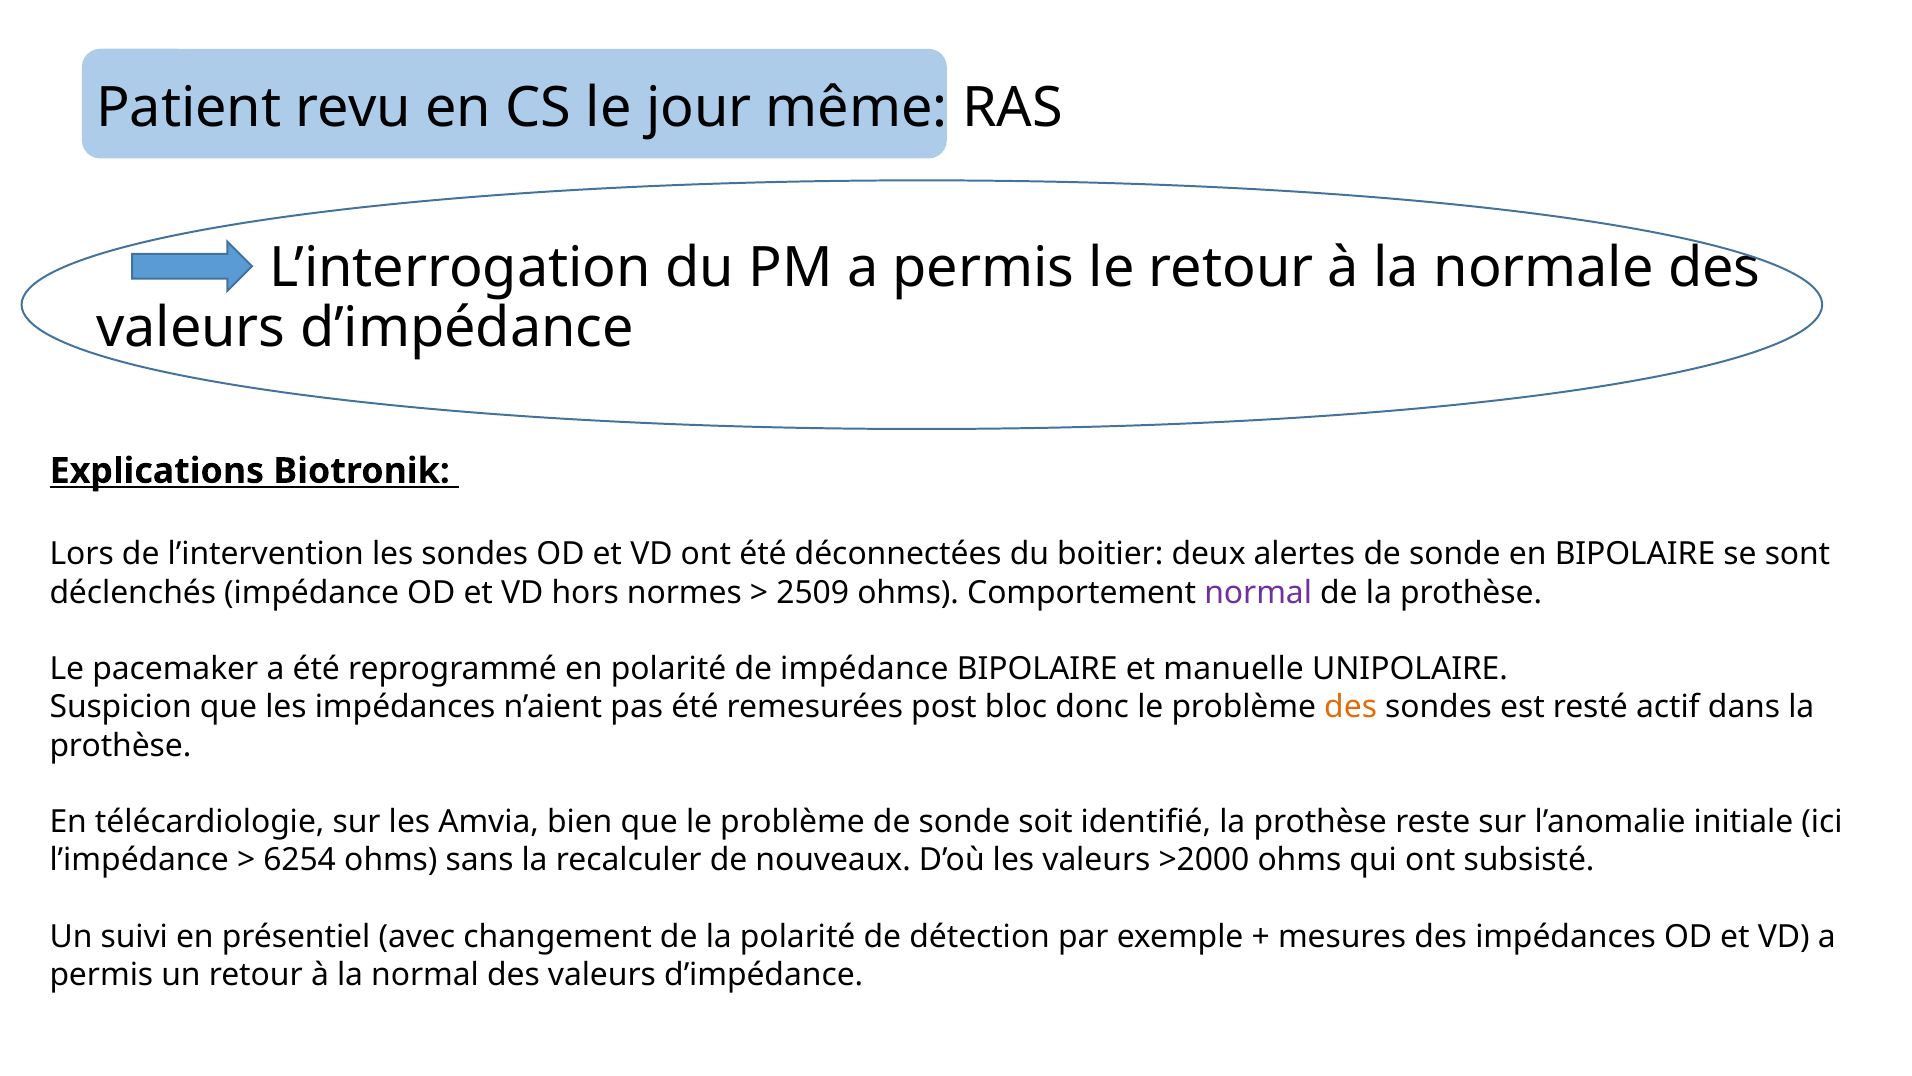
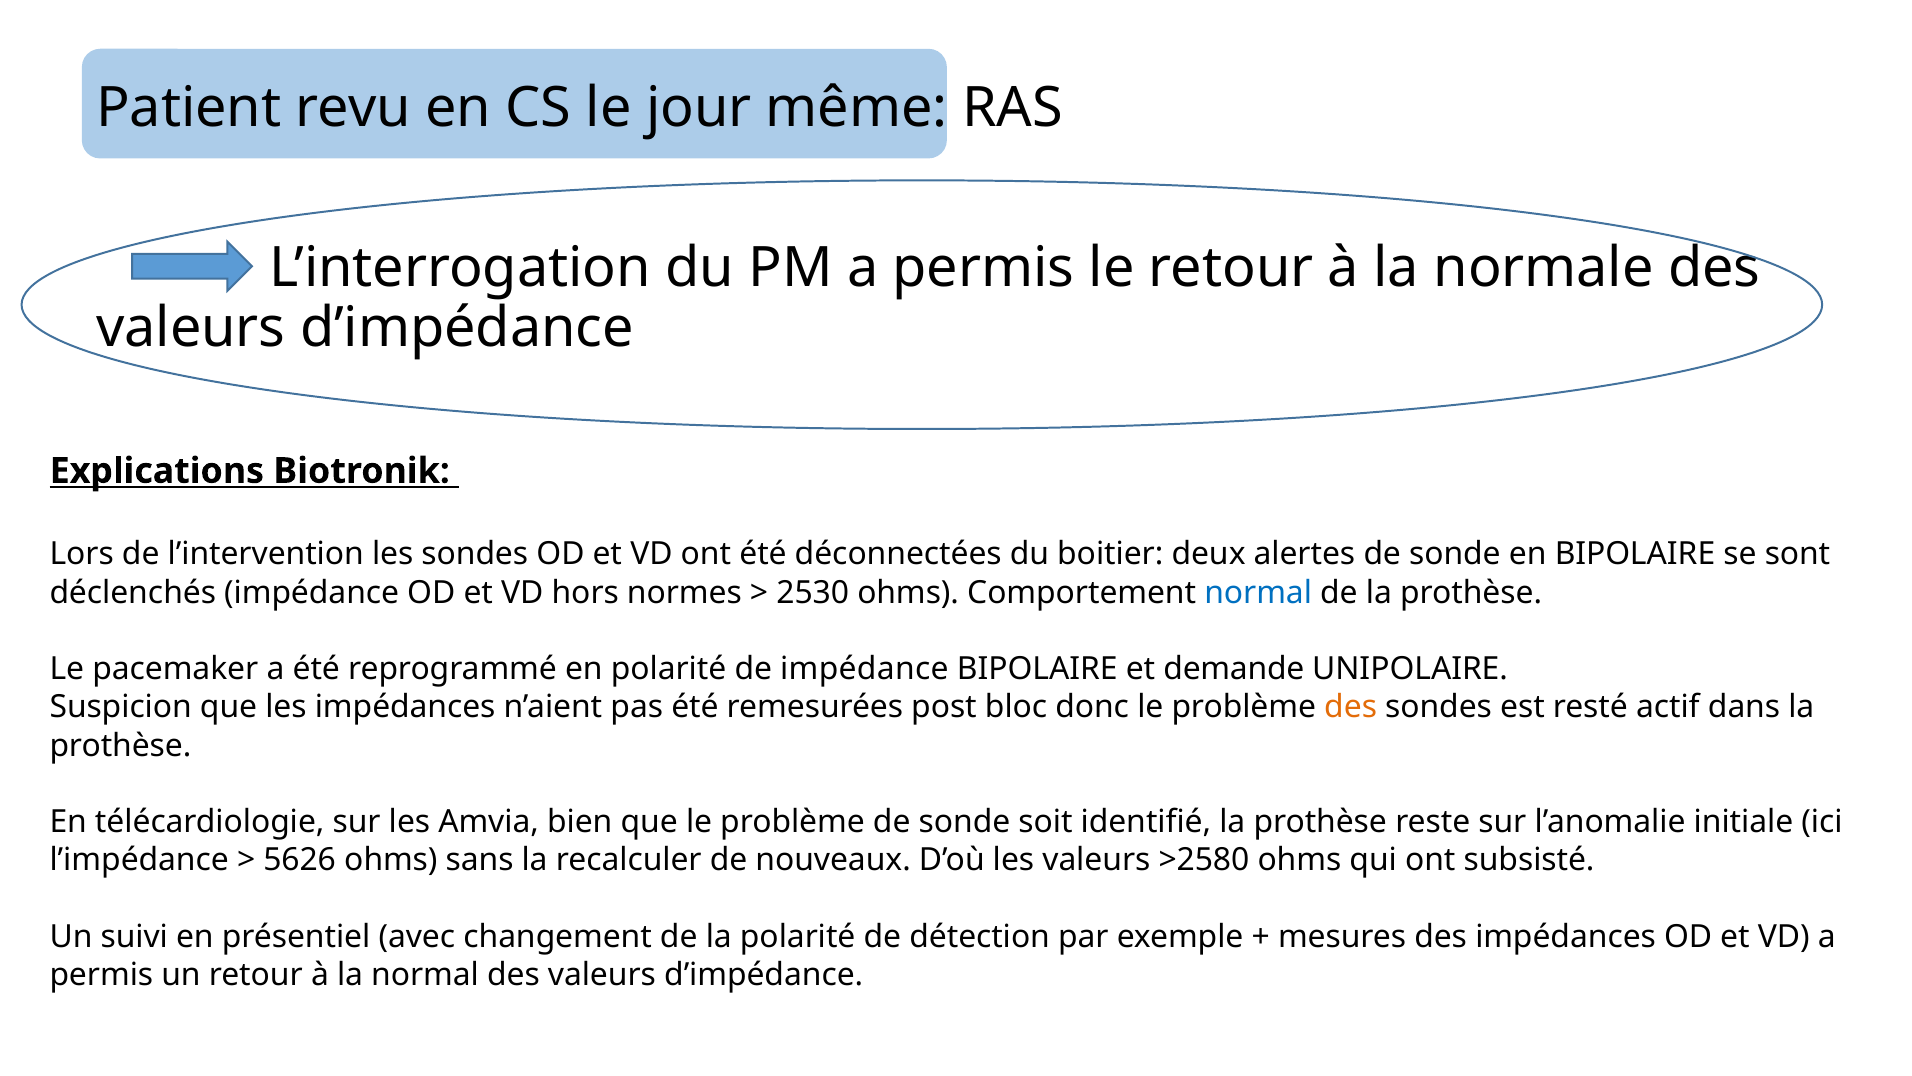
2509: 2509 -> 2530 (813, 592)
normal colour: purple -> blue (1258, 592)
manuelle: manuelle -> demande (1234, 669)
6254: 6254 -> 5626 (300, 860)
>2000: >2000 -> >2580 (1204, 860)
